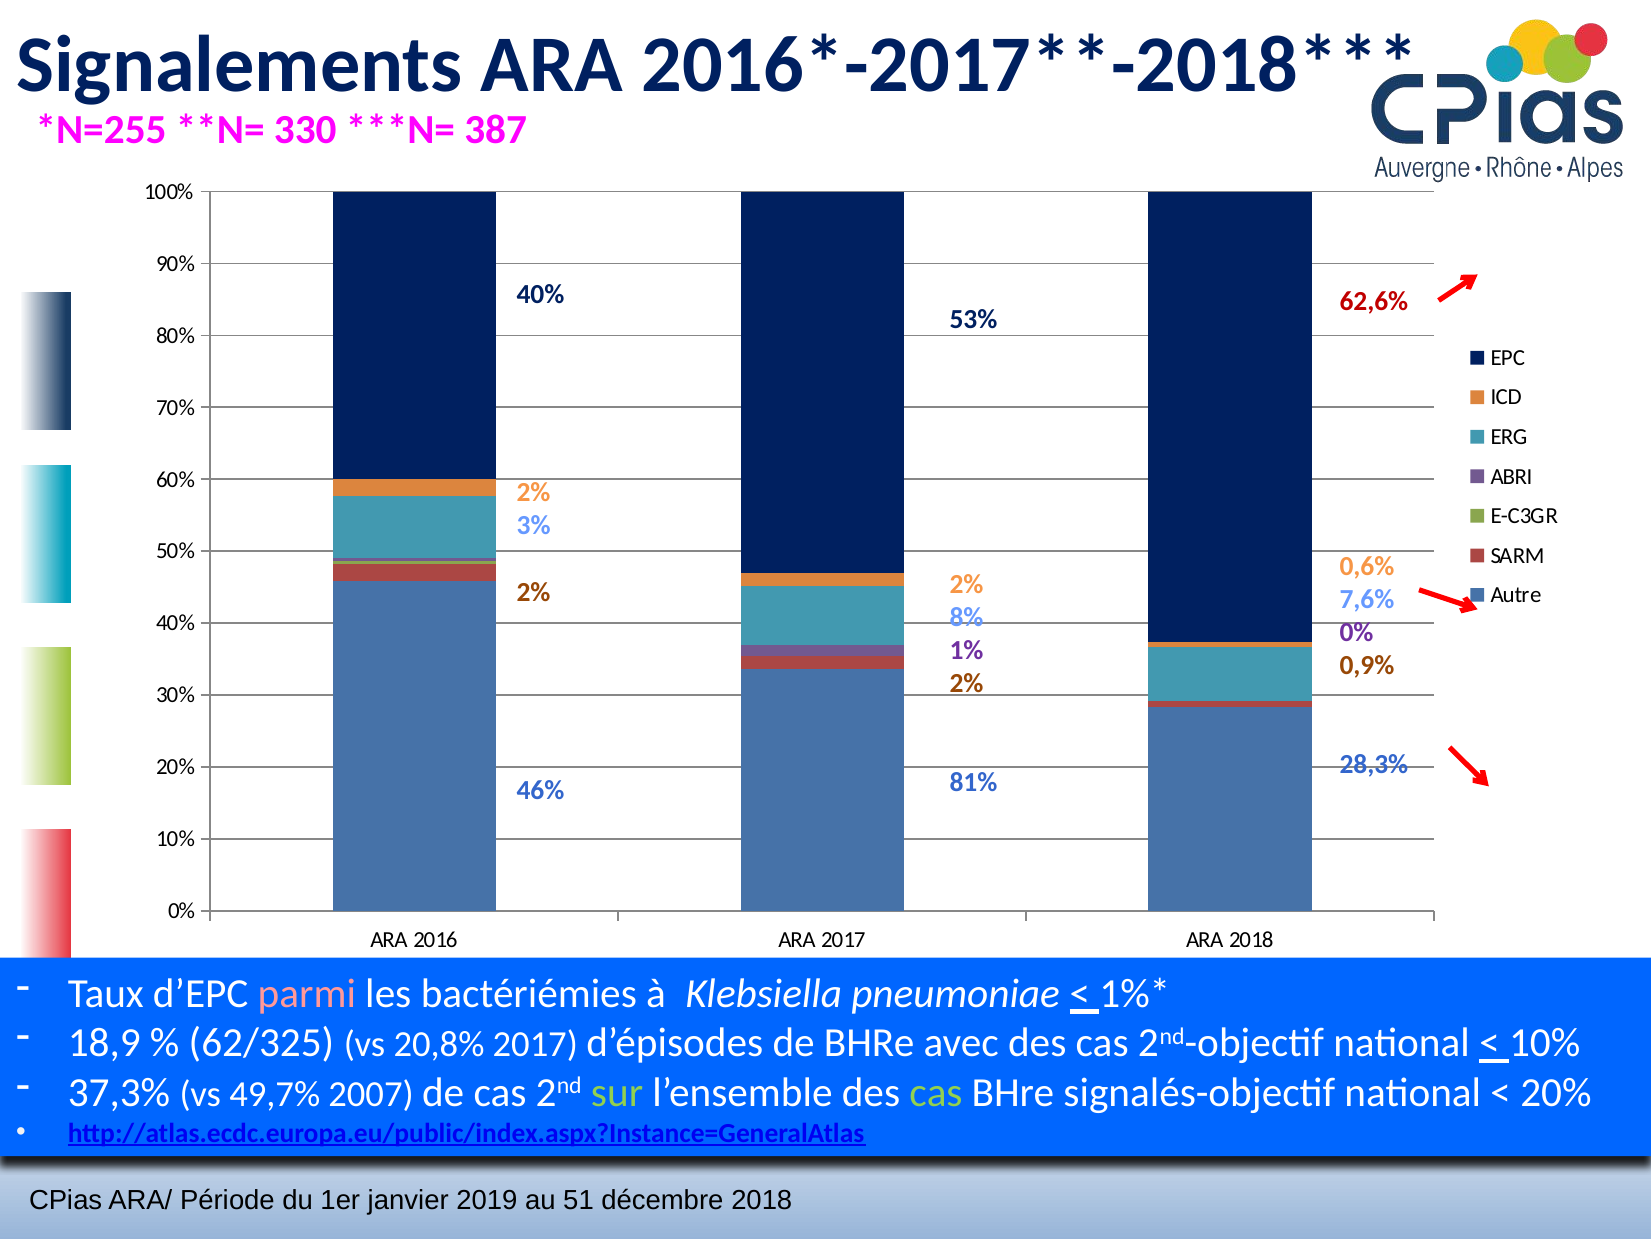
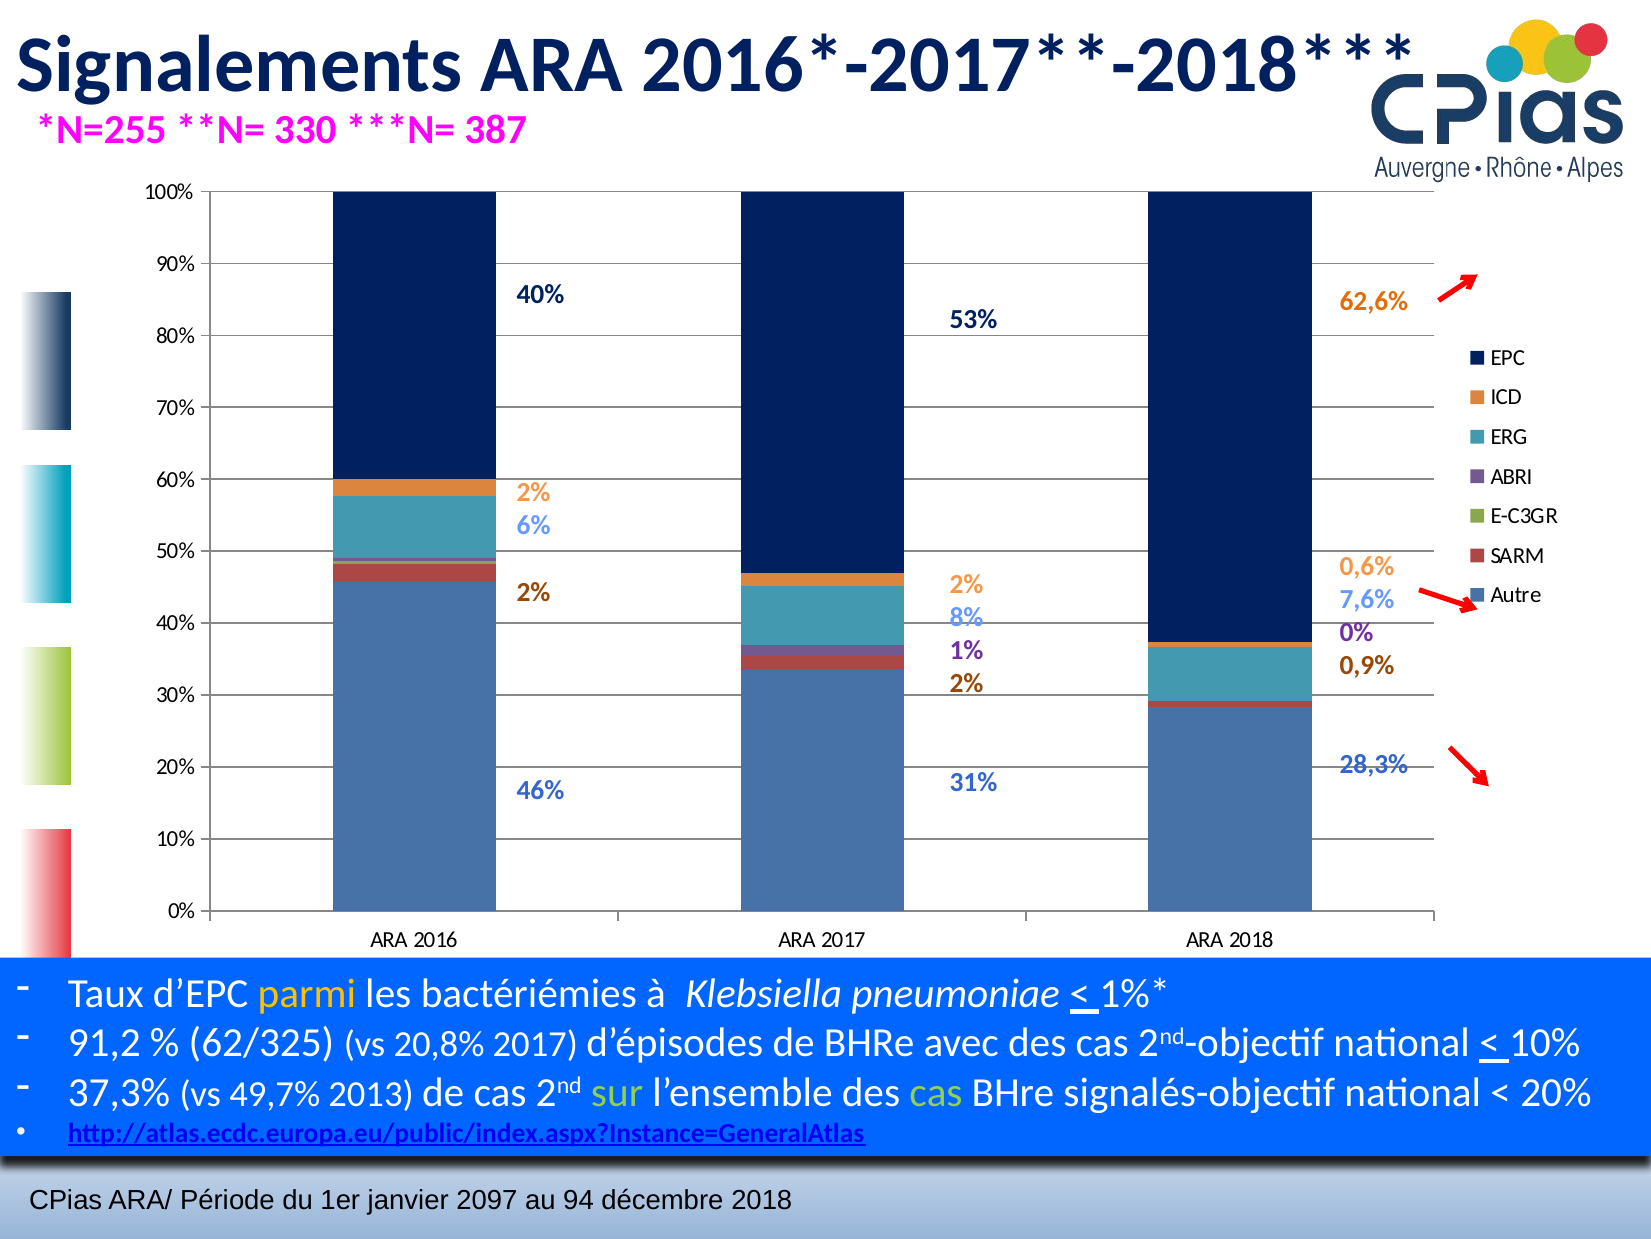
62,6% colour: red -> orange (1374, 302)
3%: 3% -> 6% (534, 526)
81%: 81% -> 31% (973, 782)
parmi colour: pink -> yellow (307, 993)
18,9: 18,9 -> 91,2 (104, 1042)
2007: 2007 -> 2013 (371, 1093)
2019: 2019 -> 2097 (487, 1200)
51: 51 -> 94 (579, 1200)
